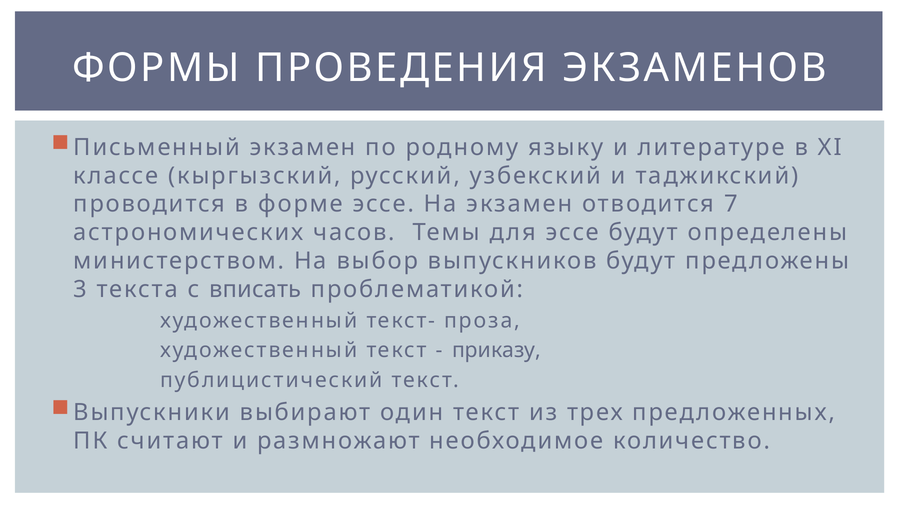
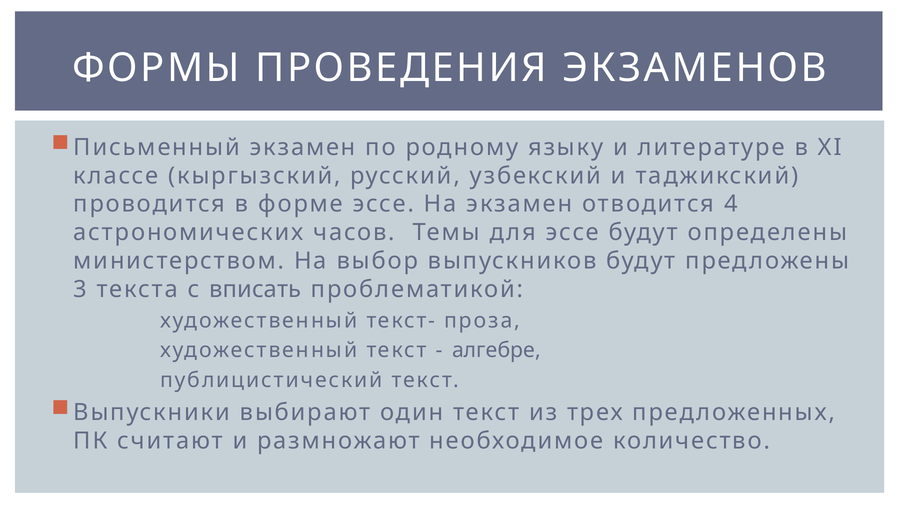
7: 7 -> 4 (731, 204)
приказу: приказу -> алгебре (496, 351)
